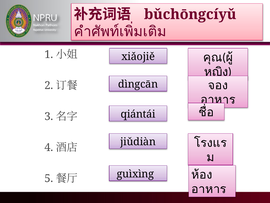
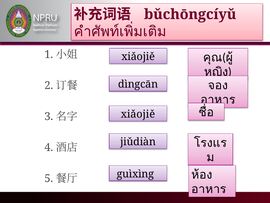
qiántái: qiántái -> xiǎojiě (138, 114)
